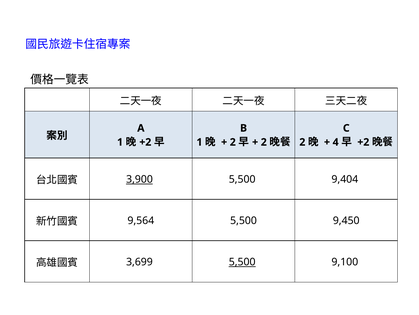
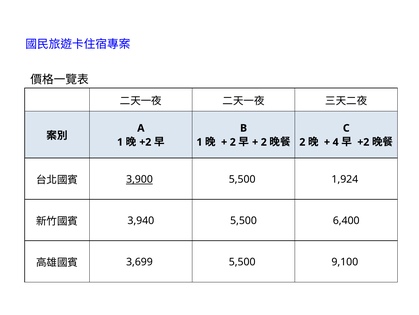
9,404: 9,404 -> 1,924 (345, 179)
9,564: 9,564 -> 3,940 (141, 220)
9,450: 9,450 -> 6,400 (346, 220)
5,500 underline: present -> none (242, 262)
